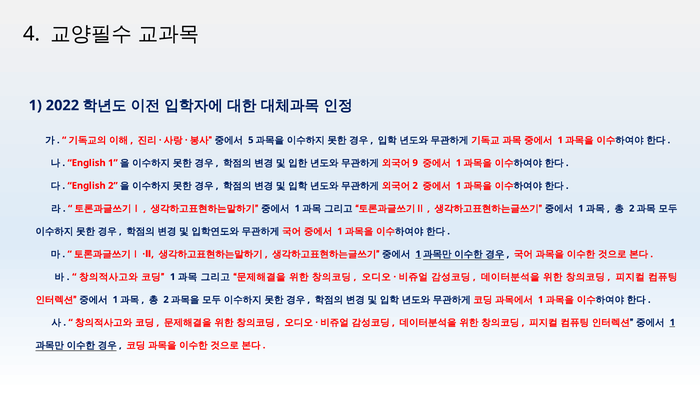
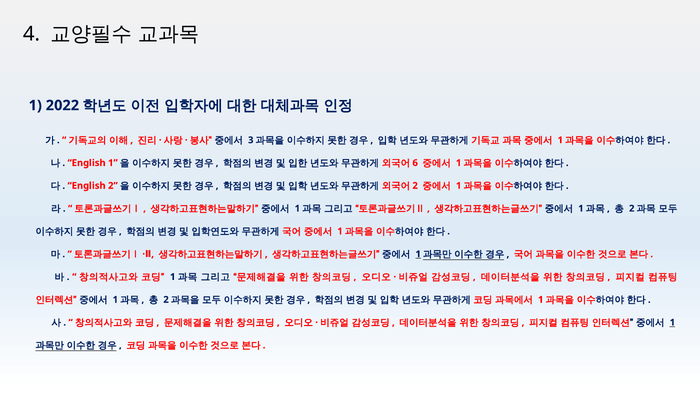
5: 5 -> 3 (251, 140)
9: 9 -> 6 (415, 163)
